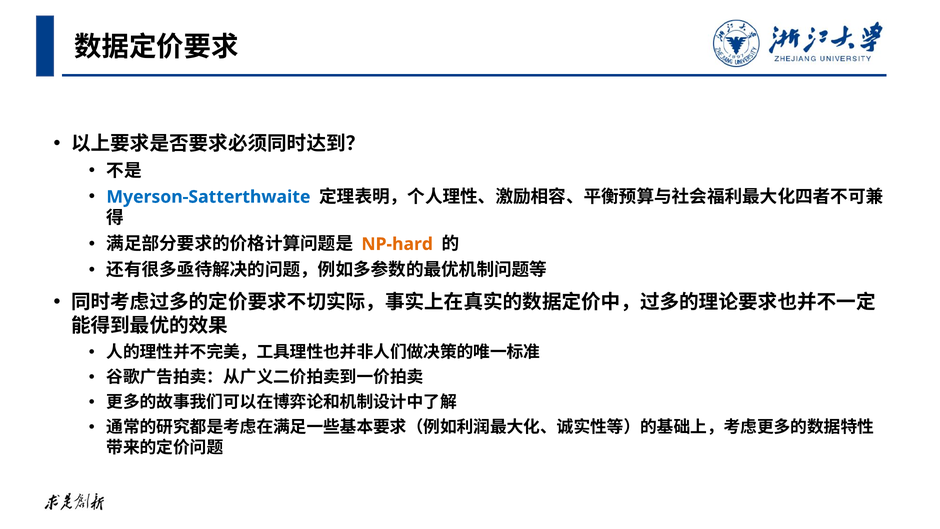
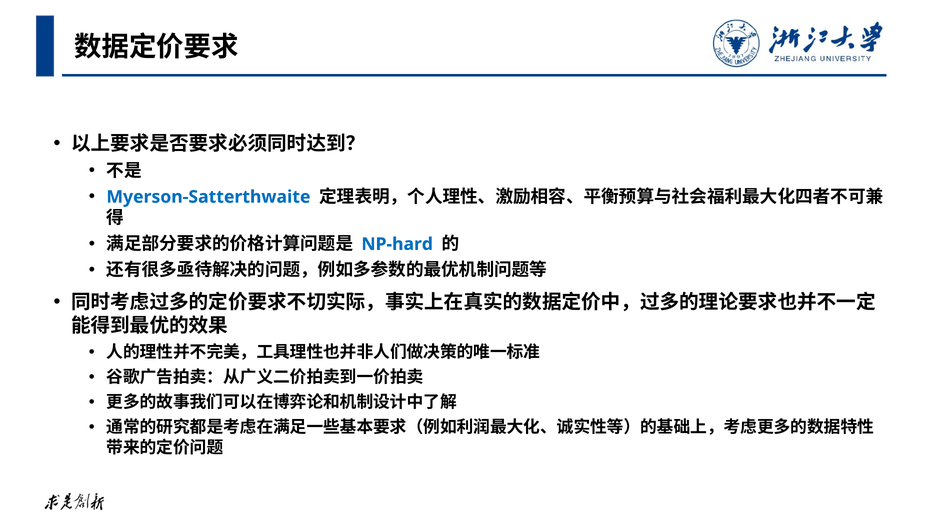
NP-hard colour: orange -> blue (397, 244)
